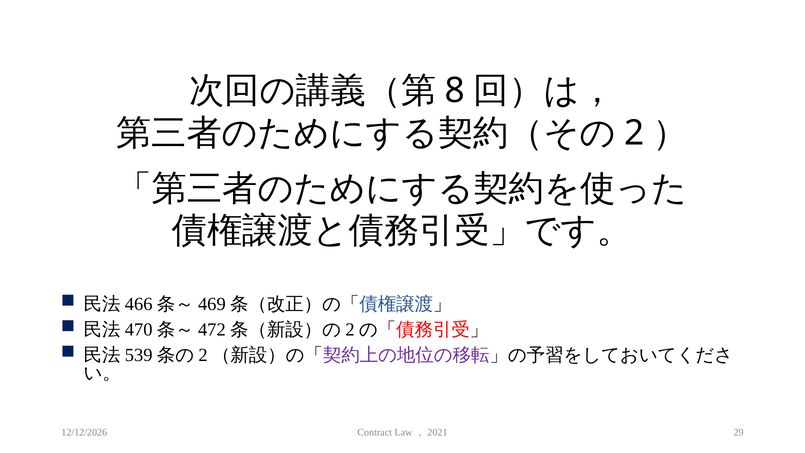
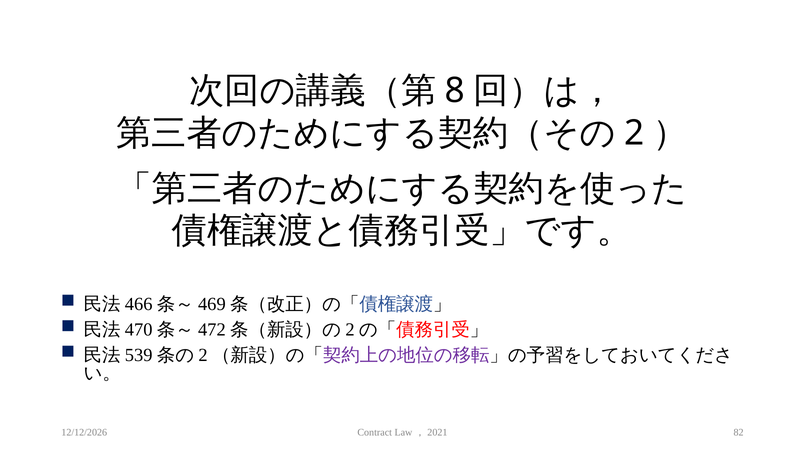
29: 29 -> 82 (739, 432)
